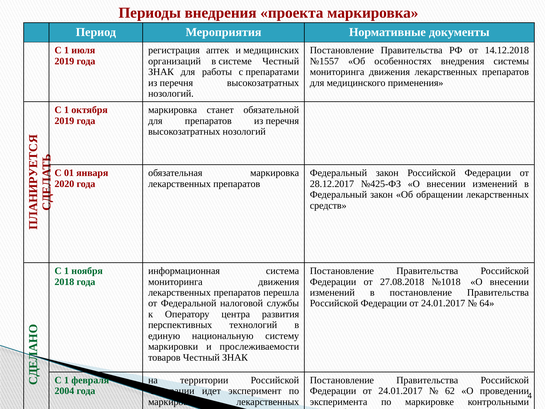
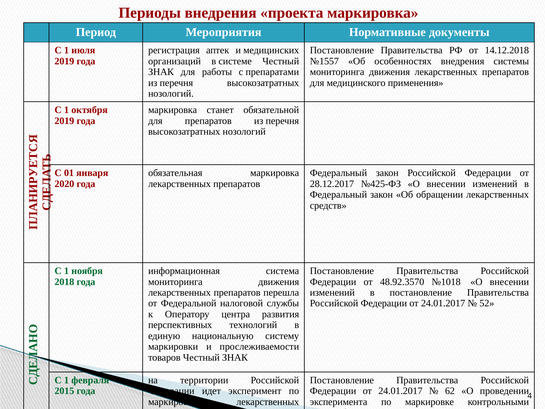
27.08.2018: 27.08.2018 -> 48.92.3570 (402, 282)
64: 64 -> 52 (487, 303)
2004: 2004 -> 2015 (64, 391)
